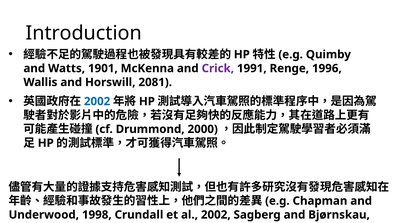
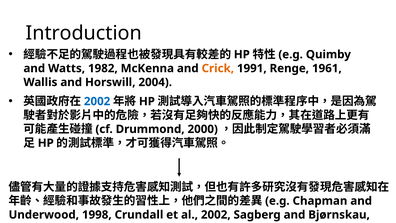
1901: 1901 -> 1982 (103, 68)
Crick colour: purple -> orange (218, 68)
1996: 1996 -> 1961 (327, 68)
2081: 2081 -> 2004 (155, 82)
